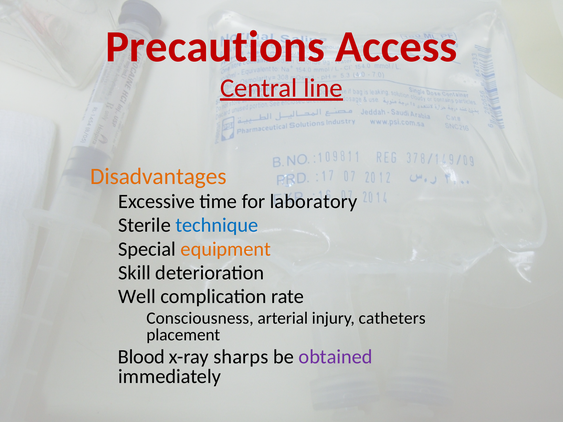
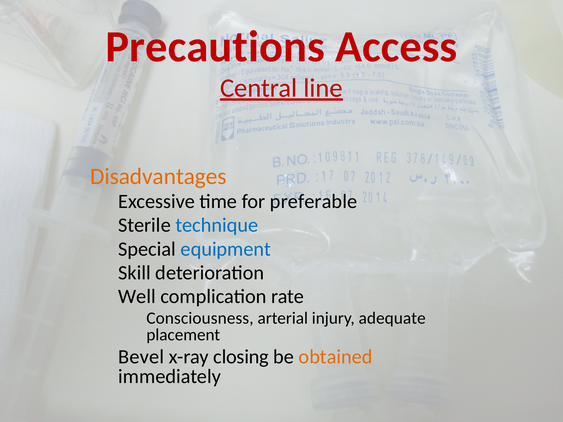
laboratory: laboratory -> preferable (314, 202)
equipment colour: orange -> blue (226, 249)
catheters: catheters -> adequate (392, 318)
Blood: Blood -> Bevel (141, 357)
sharps: sharps -> closing (241, 357)
obtained colour: purple -> orange (336, 357)
